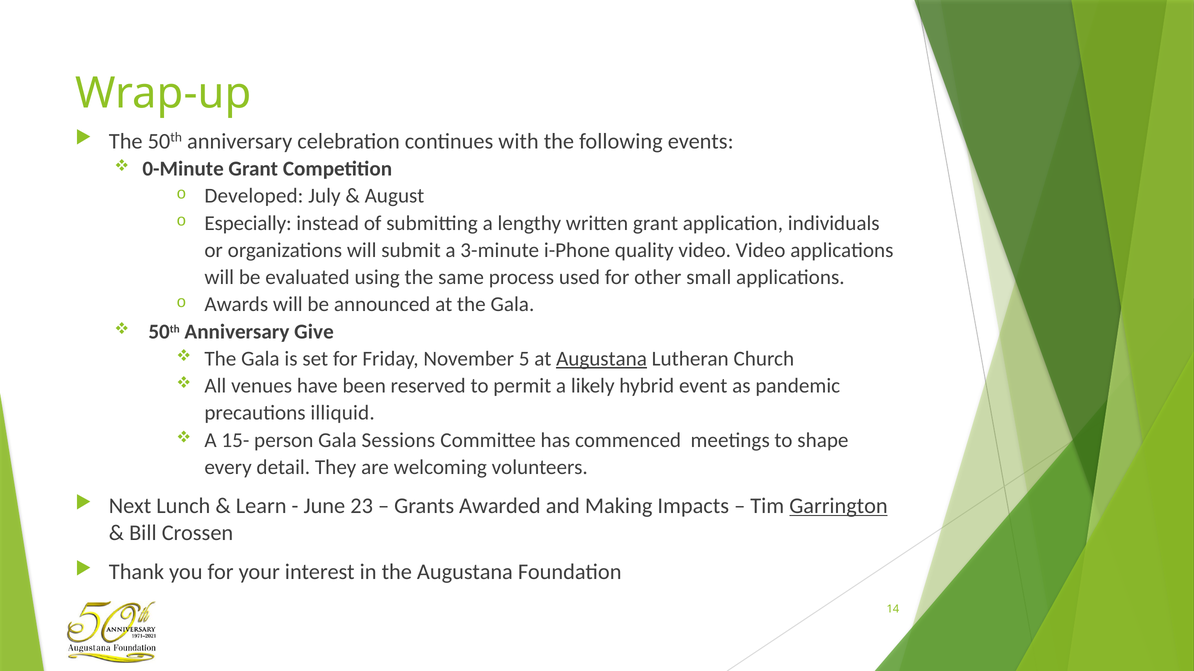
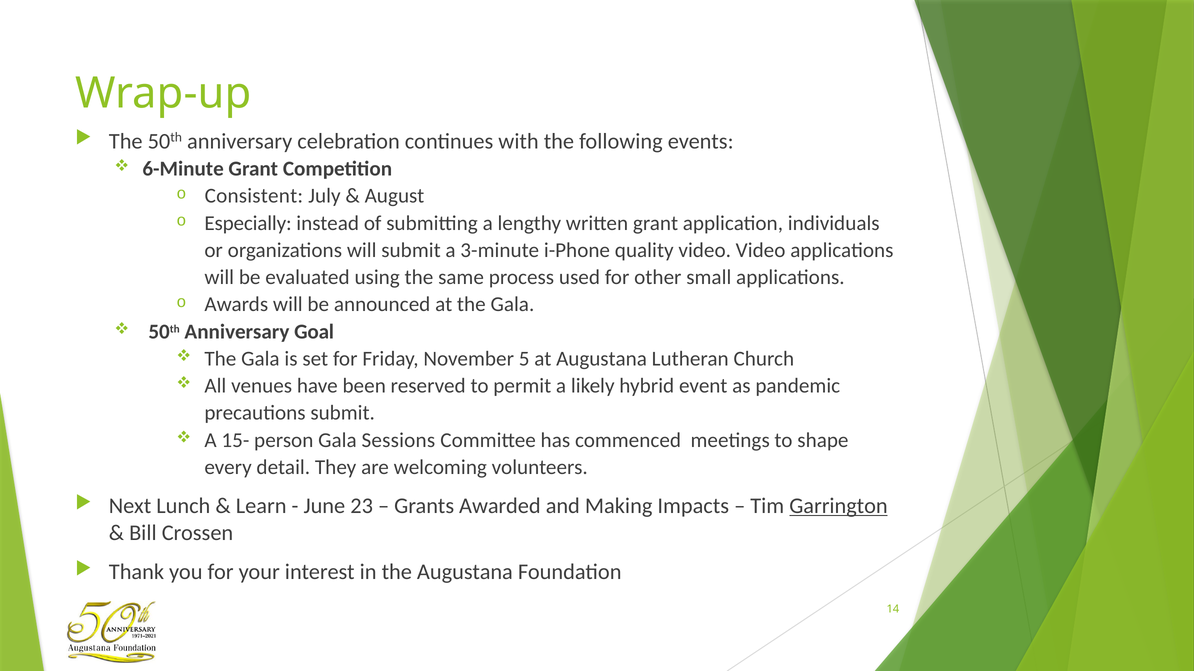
0-Minute: 0-Minute -> 6-Minute (183, 169)
Developed: Developed -> Consistent (254, 196)
Give: Give -> Goal (314, 332)
Augustana underline: present -> none (602, 359)
precautions illiquid: illiquid -> submit (343, 413)
